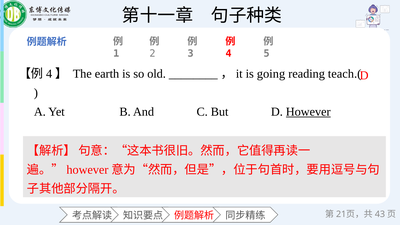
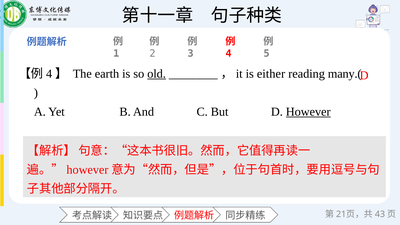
old underline: none -> present (157, 74)
going: going -> either (271, 74)
teach.(: teach.( -> many.( (345, 74)
